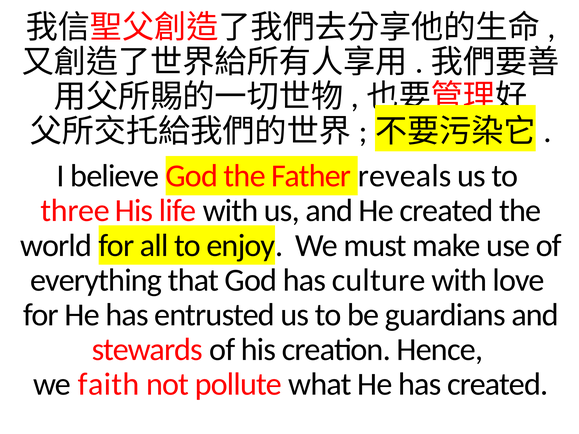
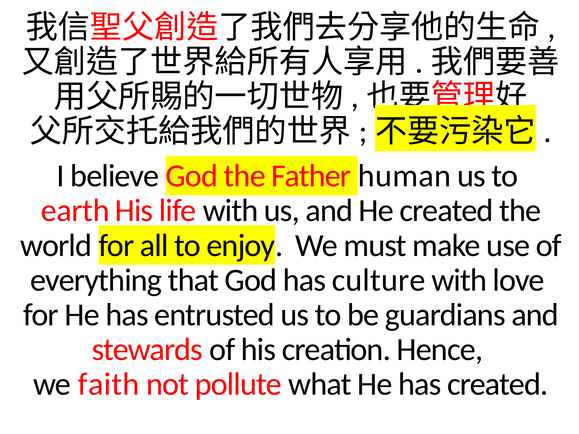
reveals: reveals -> human (404, 176)
three: three -> earth (75, 211)
